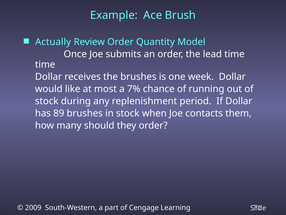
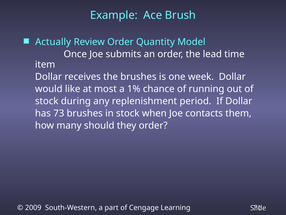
time: time -> item (45, 64)
7%: 7% -> 1% (134, 89)
89: 89 -> 73 (59, 113)
